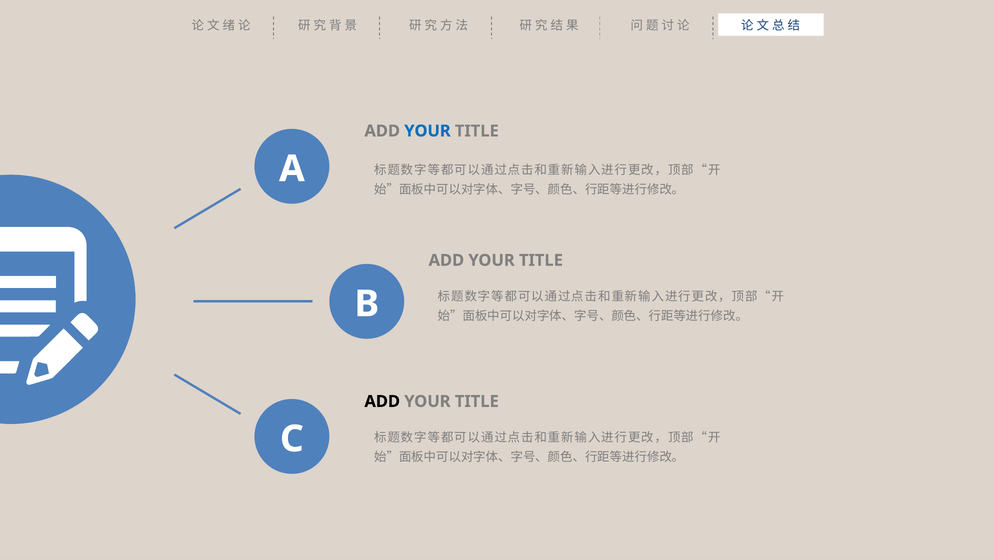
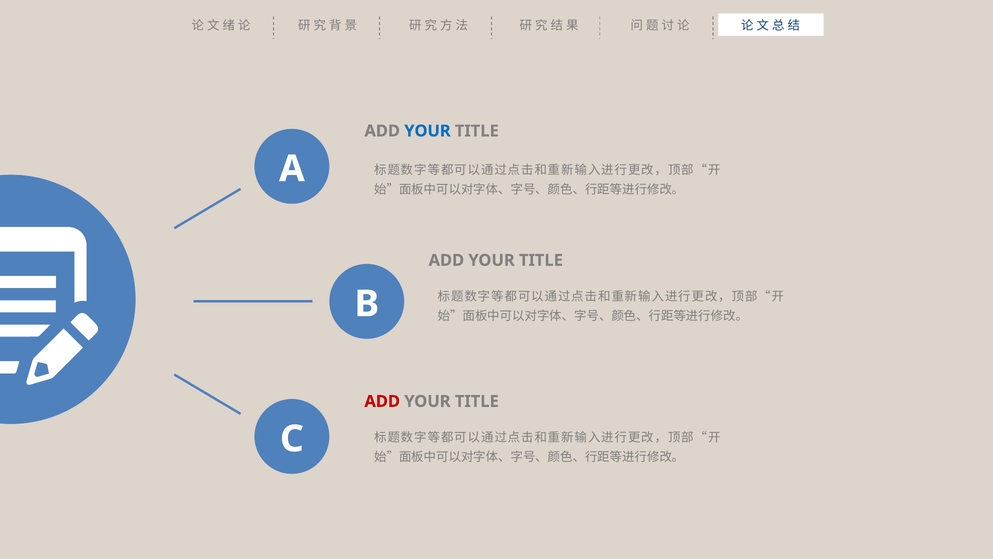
ADD colour: black -> red (382, 401)
